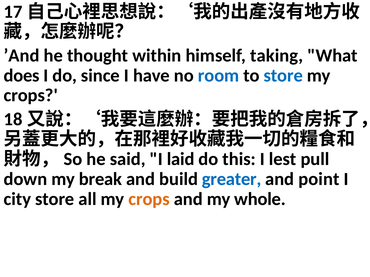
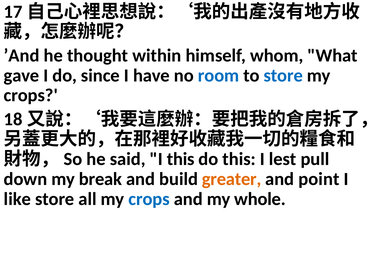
taking: taking -> whom (277, 56)
does: does -> gave (21, 76)
I laid: laid -> this (181, 159)
greater colour: blue -> orange (232, 179)
city: city -> like (17, 199)
crops colour: orange -> blue (149, 199)
